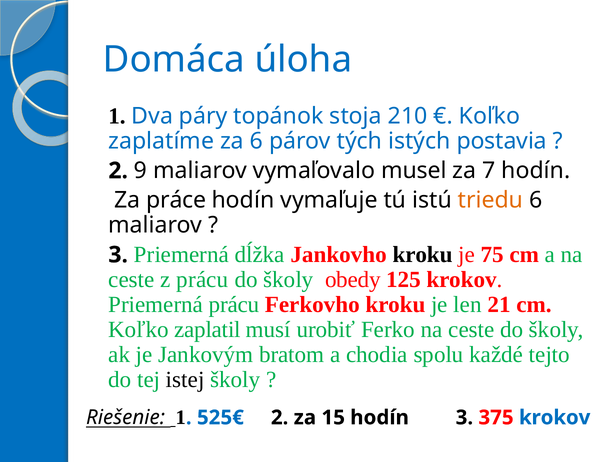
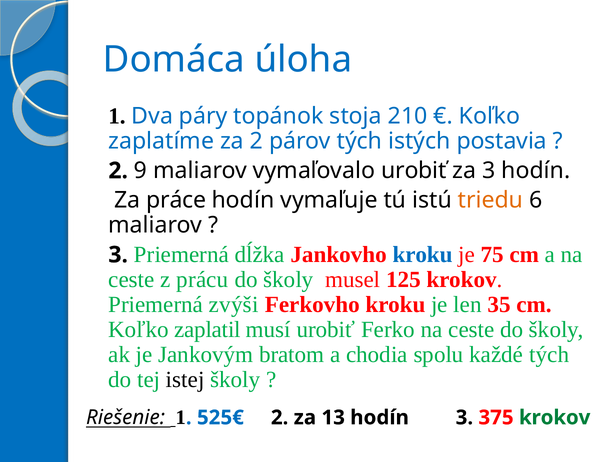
za 6: 6 -> 2 (257, 141)
vymaľovalo musel: musel -> urobiť (414, 171)
za 7: 7 -> 3 (489, 171)
kroku colour: black -> blue (422, 255)
obedy: obedy -> musel (353, 280)
Priemerná prácu: prácu -> zvýši (234, 305)
21: 21 -> 35 (499, 305)
každé tejto: tejto -> tých (549, 355)
15: 15 -> 13 (333, 418)
krokov colour: blue -> green (555, 418)
